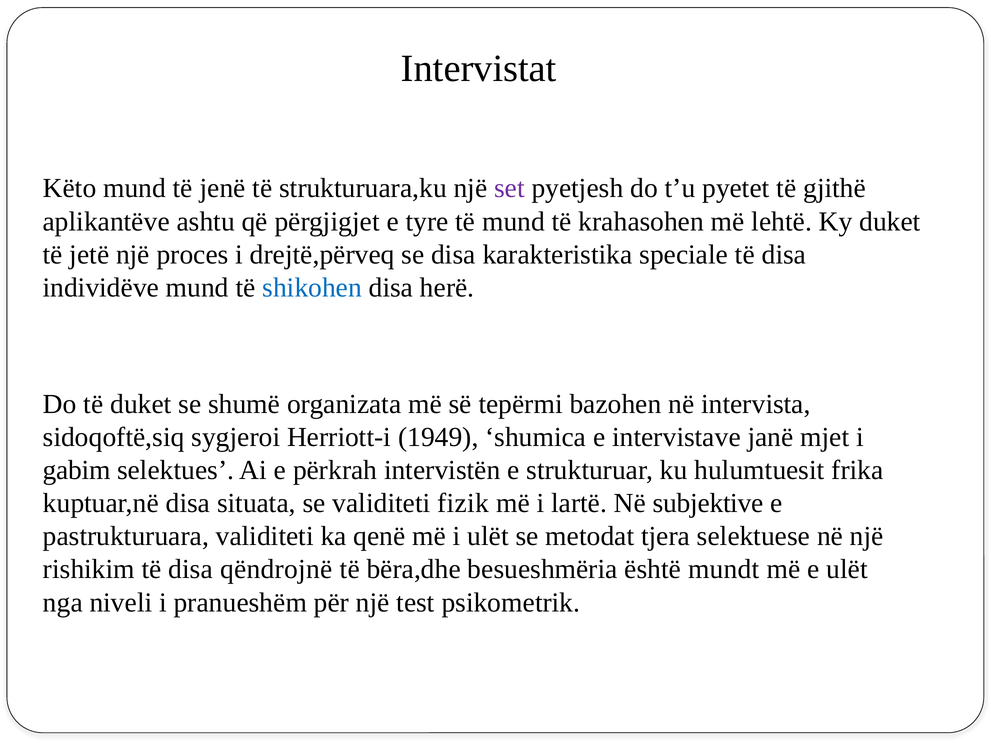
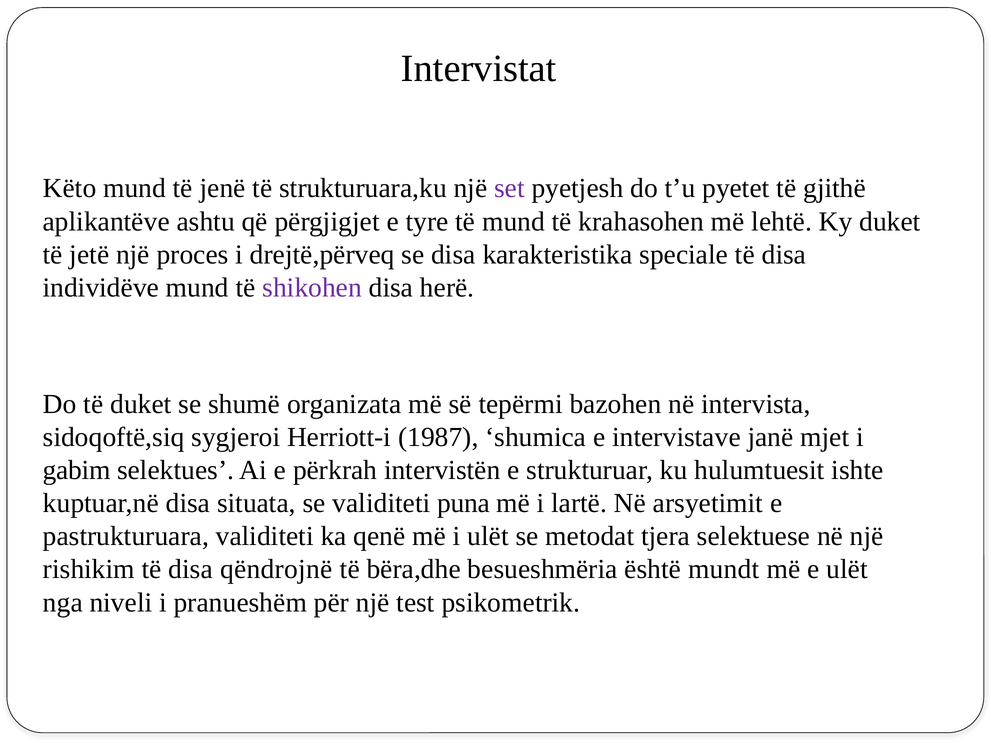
shikohen colour: blue -> purple (312, 288)
1949: 1949 -> 1987 (438, 437)
frika: frika -> ishte (857, 470)
fizik: fizik -> puna (463, 503)
subjektive: subjektive -> arsyetimit (708, 503)
